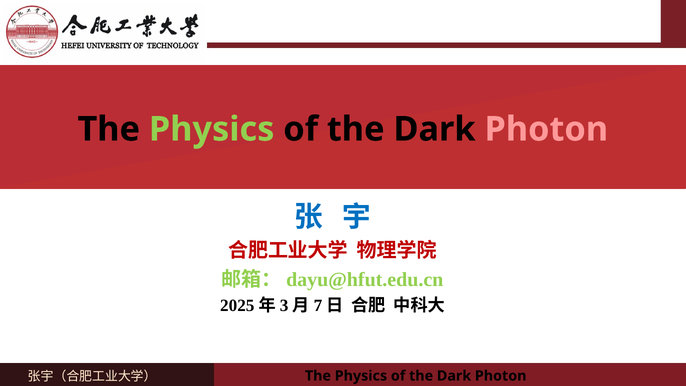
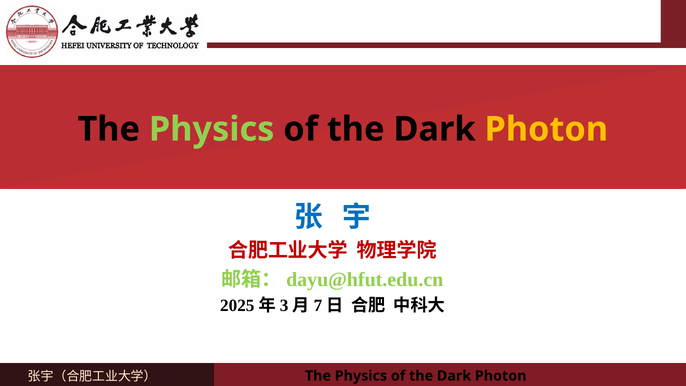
Photon colour: pink -> yellow (546, 129)
